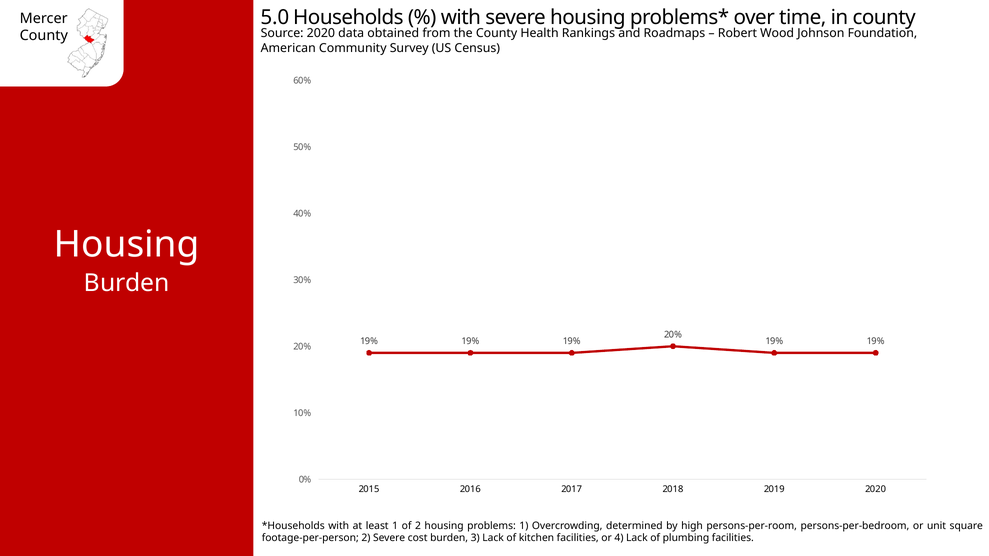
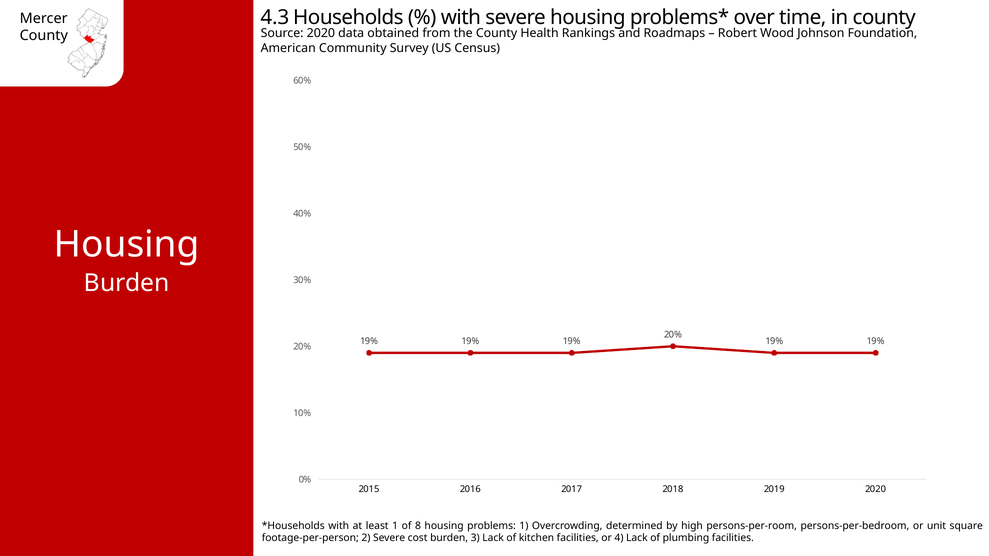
5.0: 5.0 -> 4.3 (275, 17)
of 2: 2 -> 8 (418, 526)
